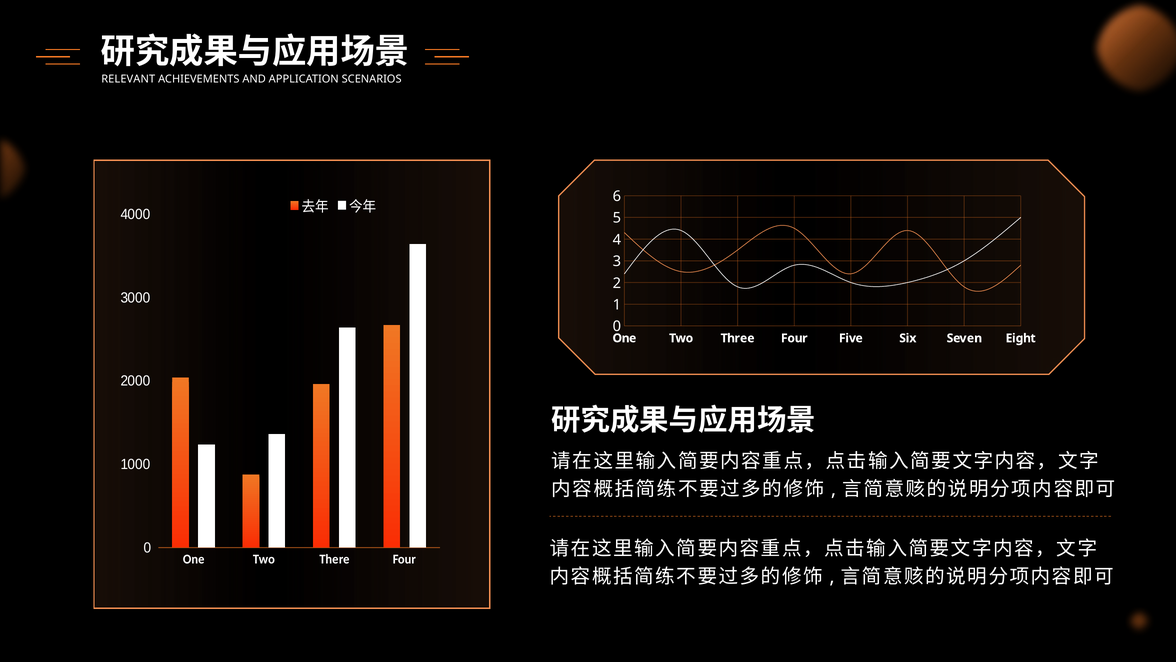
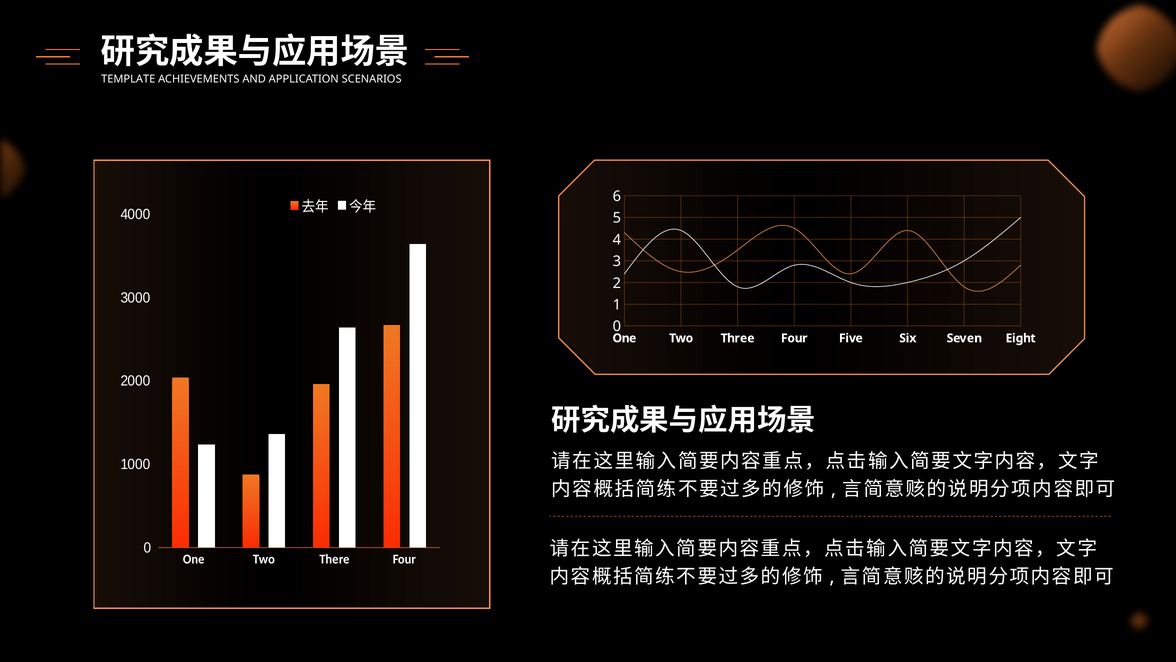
RELEVANT: RELEVANT -> TEMPLATE (128, 79)
